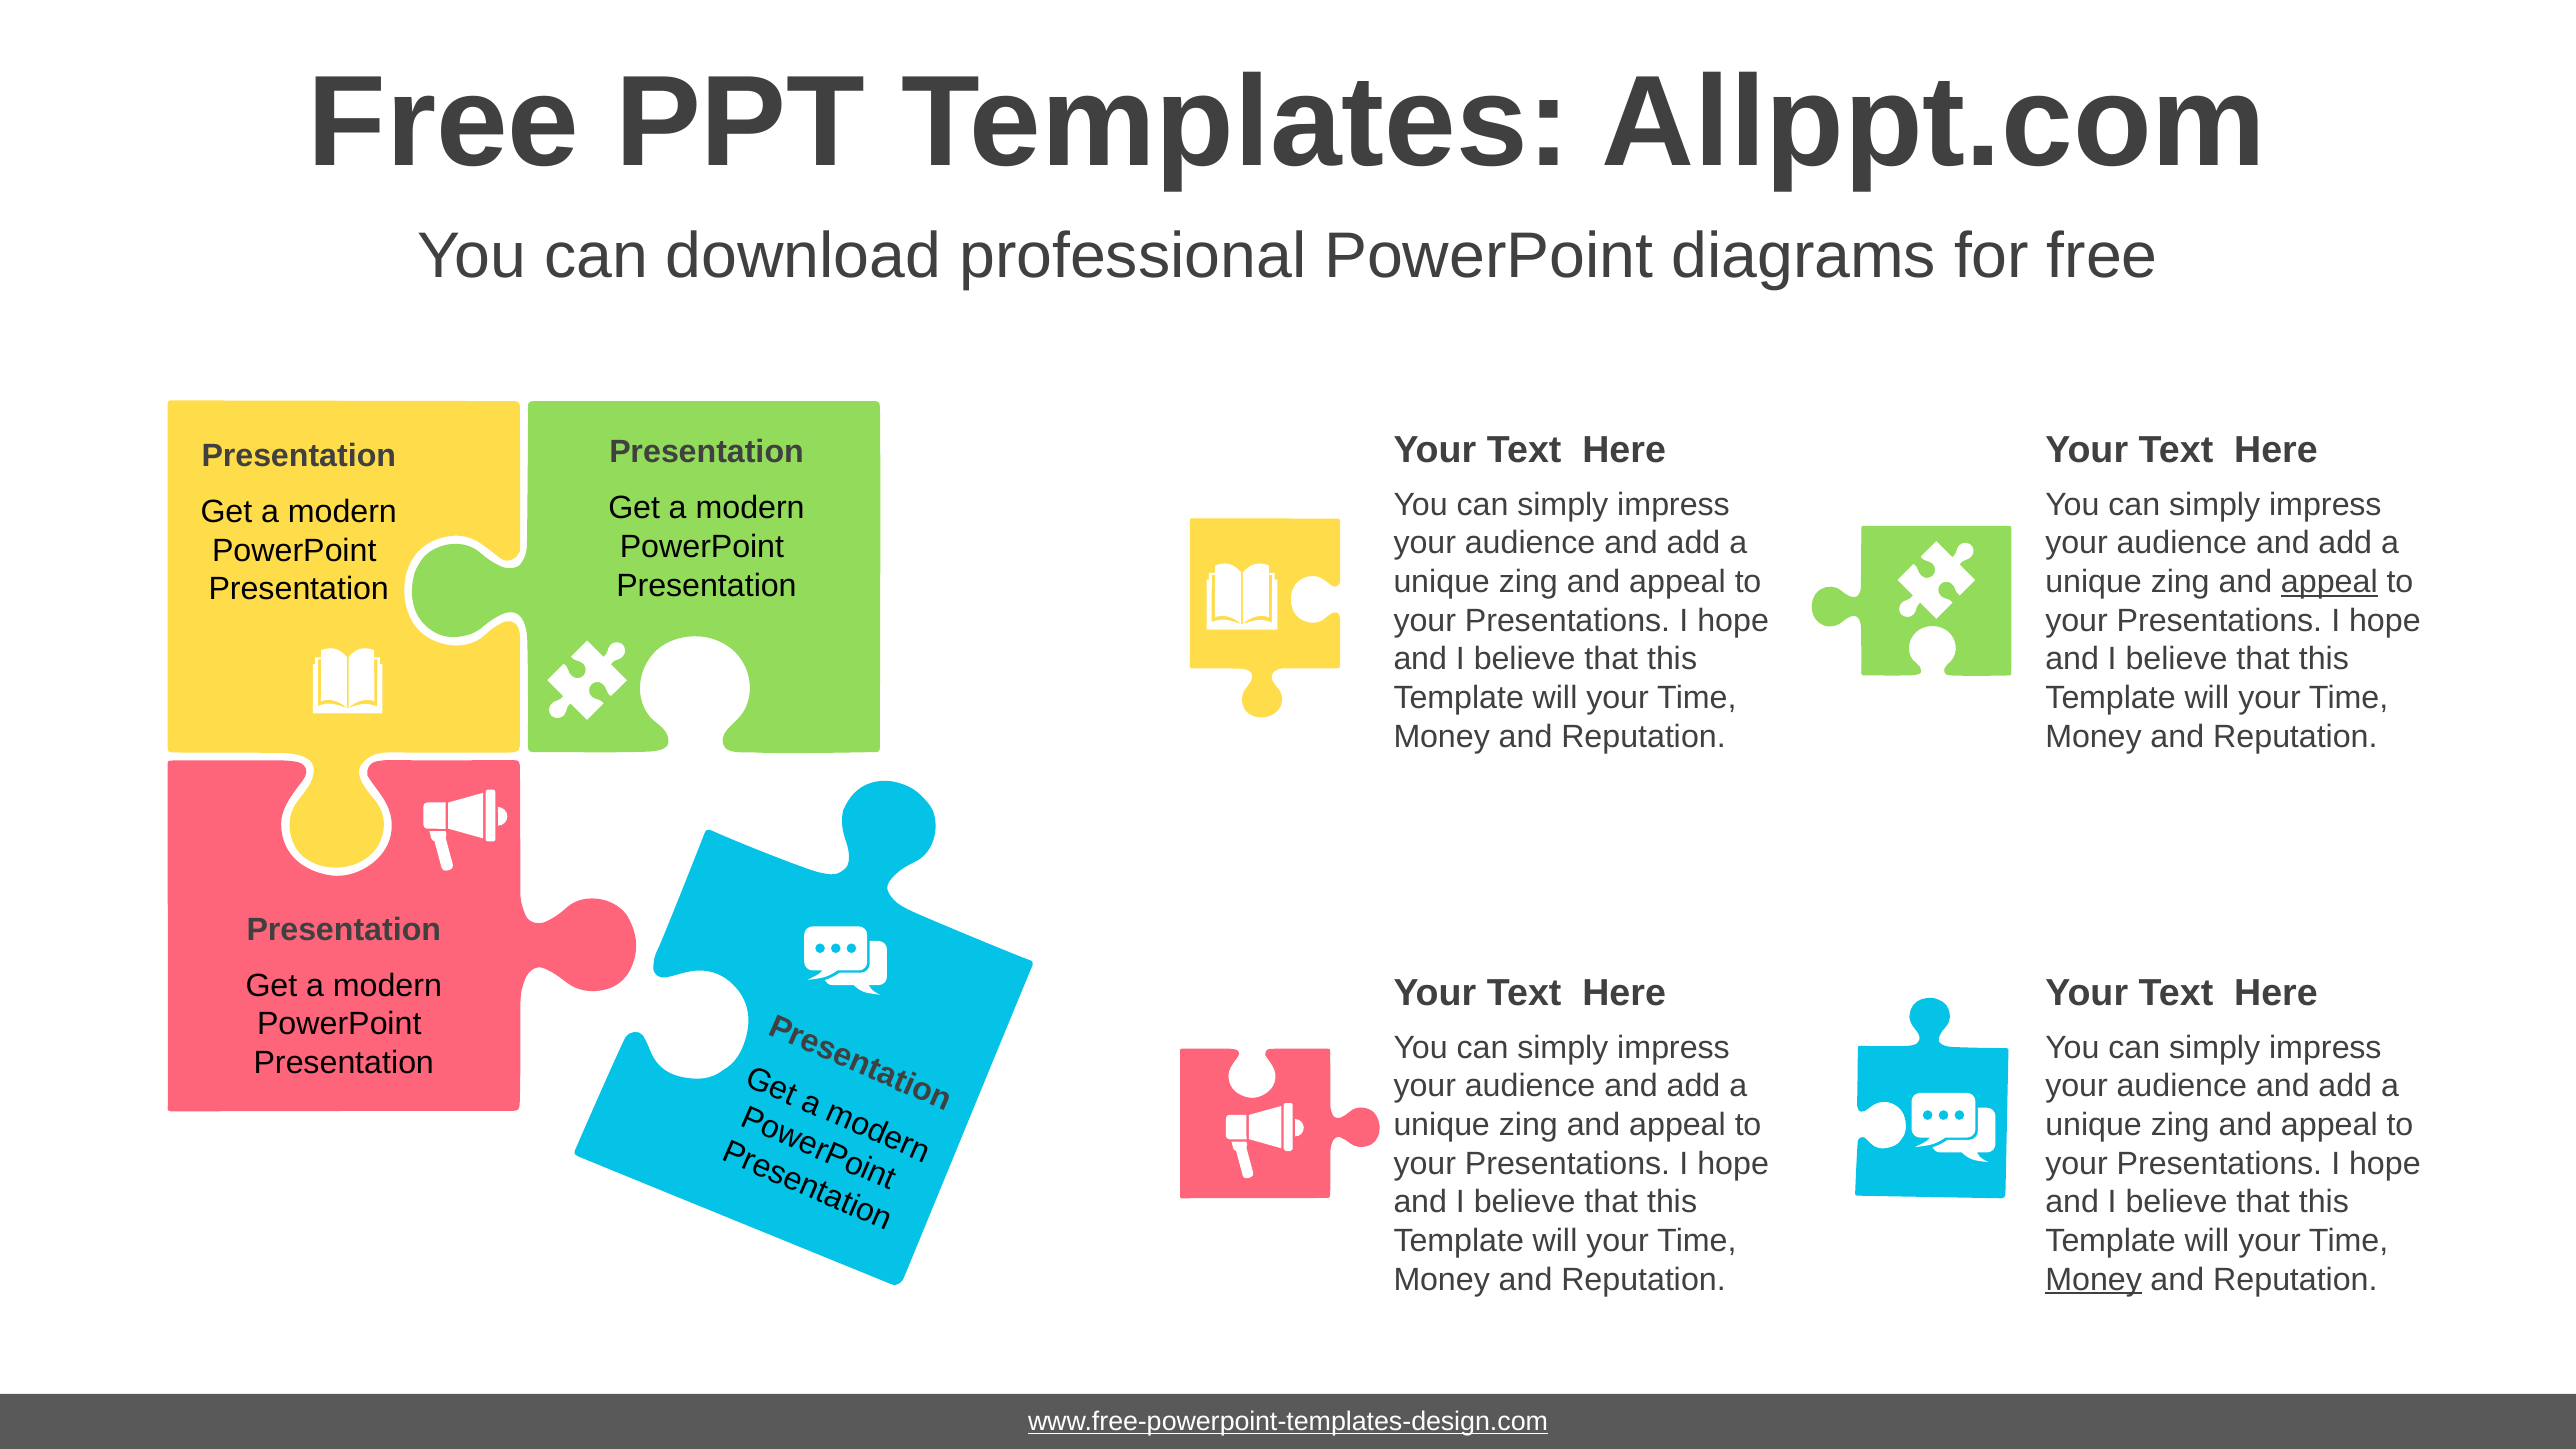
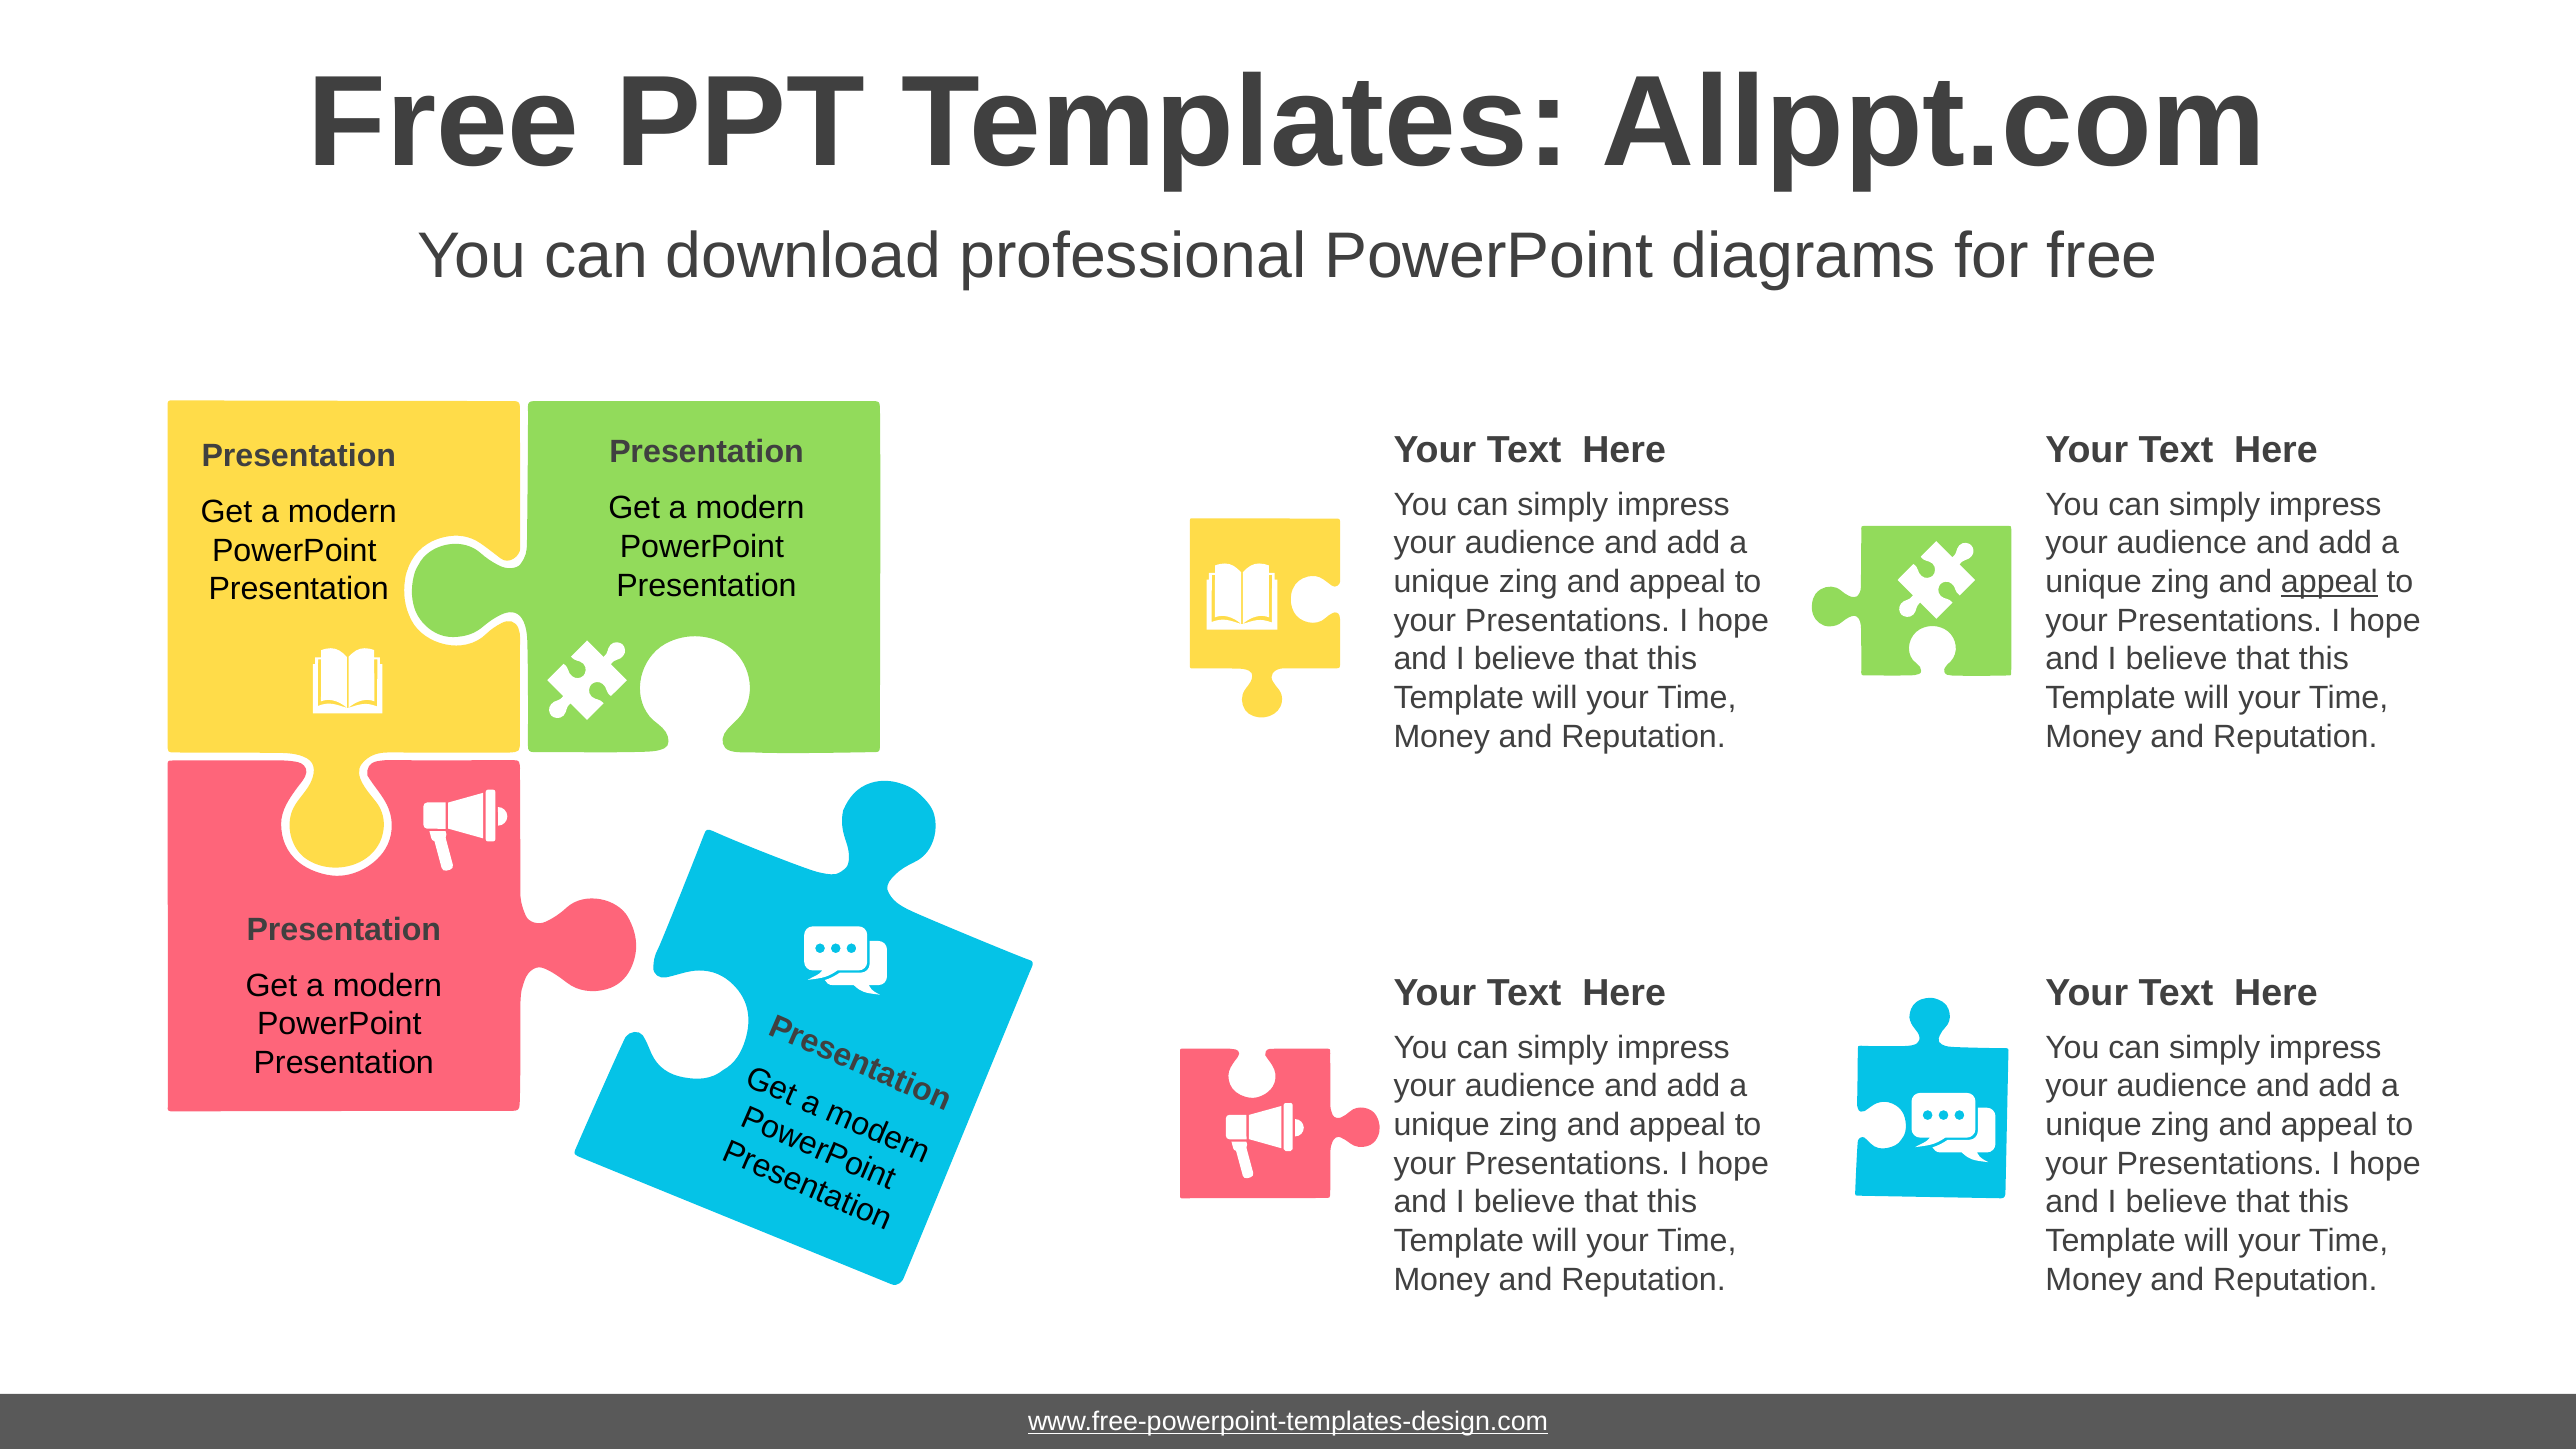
Money underline: present -> none (2094, 1279)
